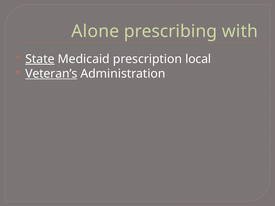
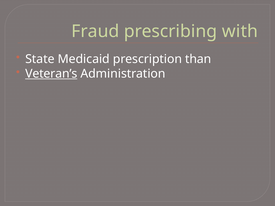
Alone: Alone -> Fraud (95, 31)
State underline: present -> none (40, 59)
local: local -> than (198, 59)
